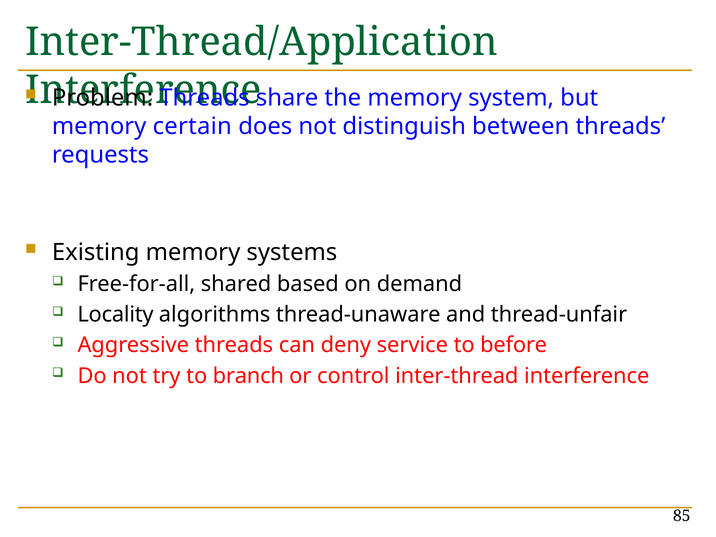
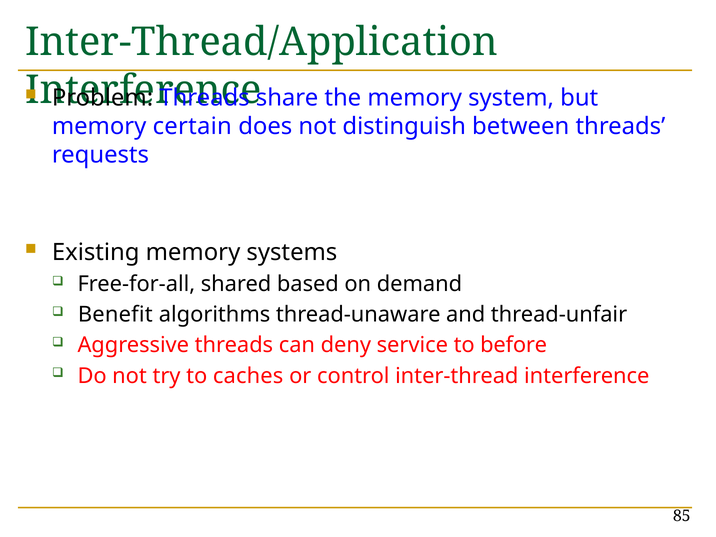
Locality: Locality -> Benefit (115, 315)
branch: branch -> caches (248, 376)
